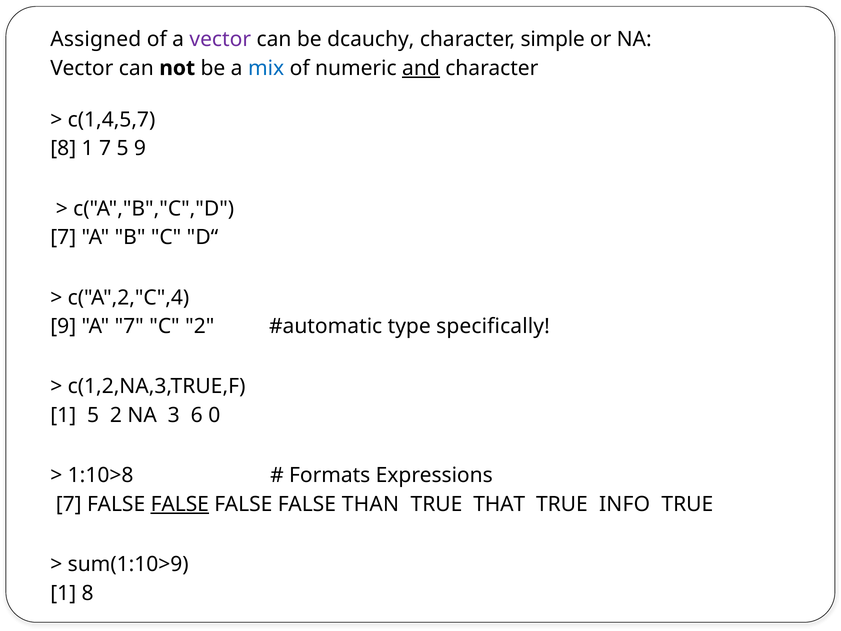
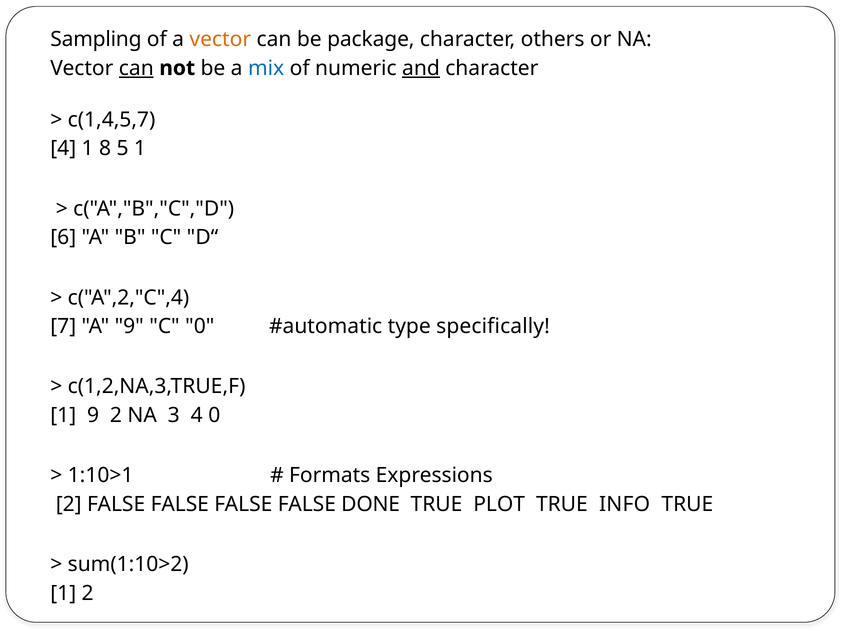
Assigned: Assigned -> Sampling (96, 39)
vector colour: purple -> orange (220, 39)
dcauchy: dcauchy -> package (371, 39)
simple: simple -> others (553, 39)
can underline: none -> present (136, 68)
8: 8 -> 4 (63, 148)
1 7: 7 -> 8 (105, 148)
5 9: 9 -> 1 (140, 148)
7: 7 -> 6 (63, 237)
9: 9 -> 7 (63, 326)
A 7: 7 -> 9 (129, 326)
C 2: 2 -> 0 (200, 326)
1 5: 5 -> 9 (93, 415)
3 6: 6 -> 4 (197, 415)
1:10>8: 1:10>8 -> 1:10>1 (101, 475)
7: 7 -> 2 (69, 504)
FALSE underline: present -> none (180, 504)
THAN: THAN -> DONE (371, 504)
THAT: THAT -> PLOT (499, 504)
sum(1:10>9: sum(1:10>9 -> sum(1:10>2 (128, 564)
1 8: 8 -> 2 (88, 593)
